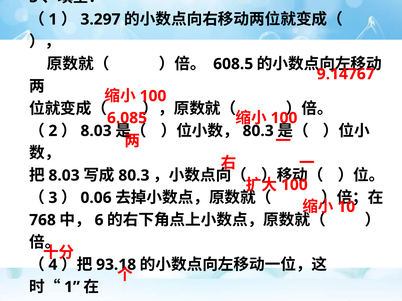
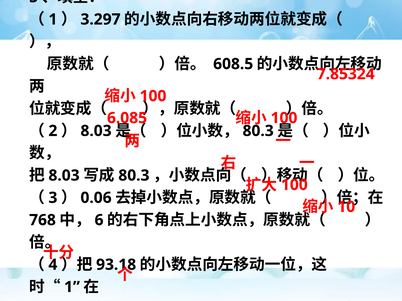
9.14767: 9.14767 -> 7.85324 (346, 74)
